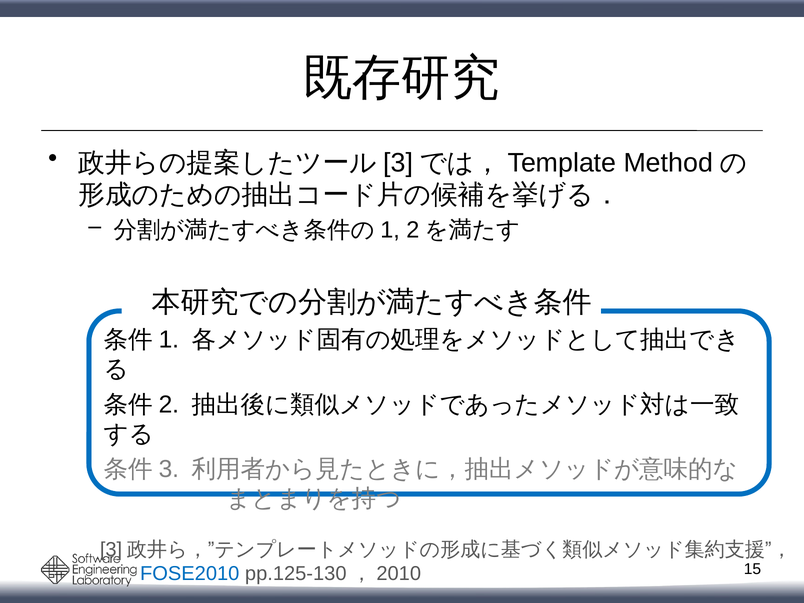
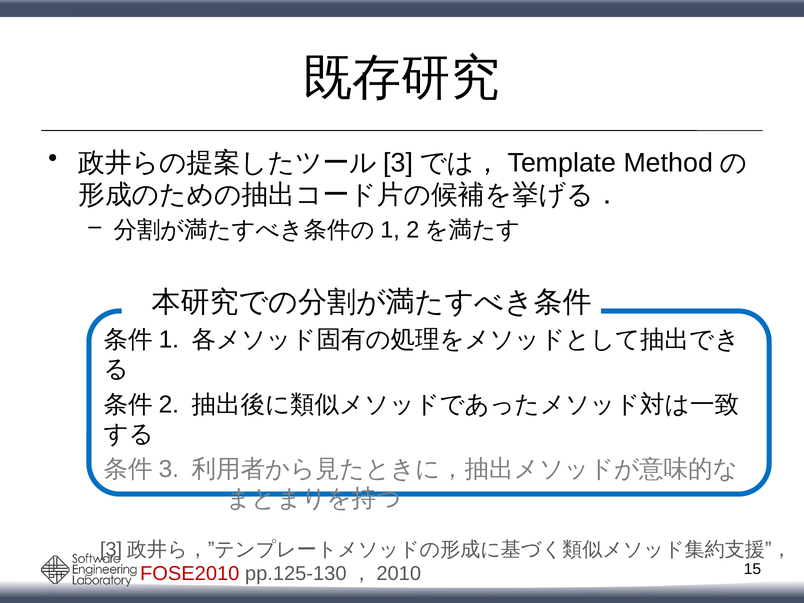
FOSE2010 colour: blue -> red (190, 574)
